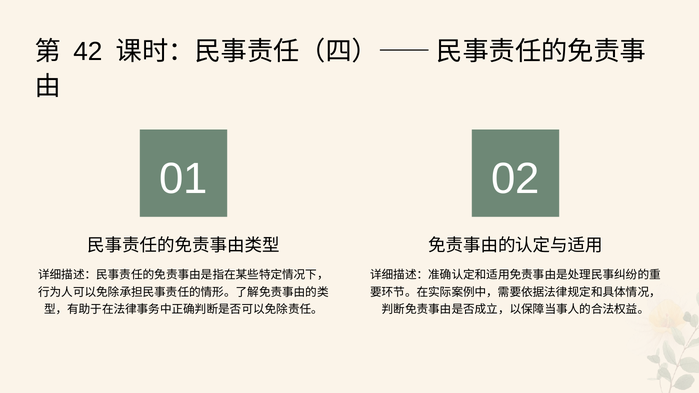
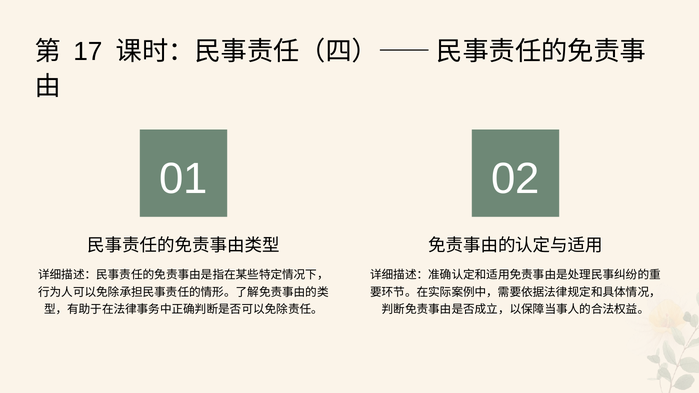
42: 42 -> 17 (88, 52)
